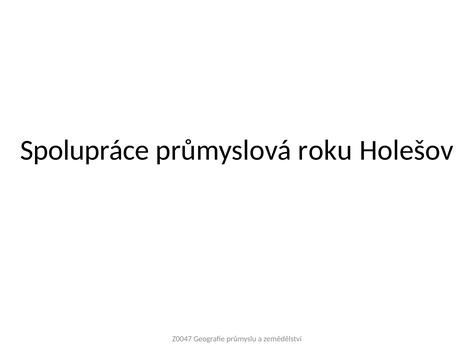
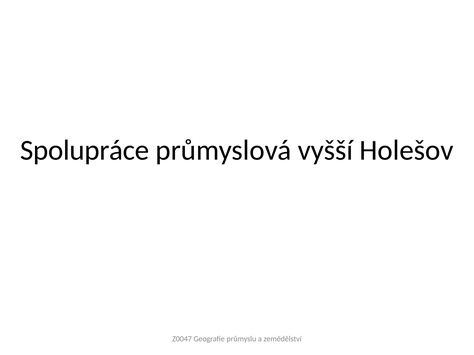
roku: roku -> vyšší (325, 151)
